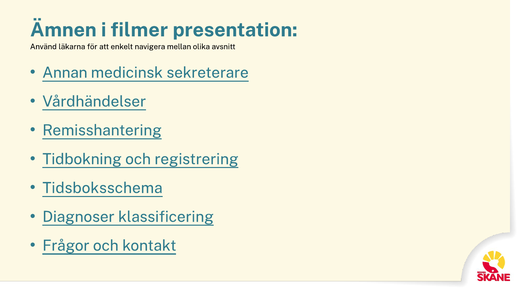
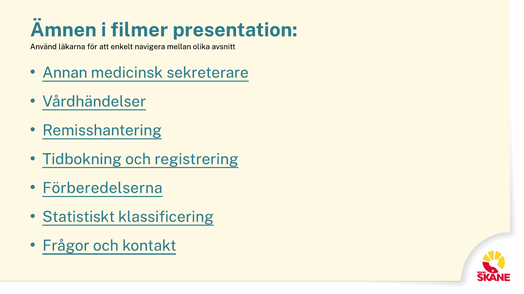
Tidsboksschema: Tidsboksschema -> Förberedelserna (102, 188)
Diagnoser: Diagnoser -> Statistiskt (79, 217)
